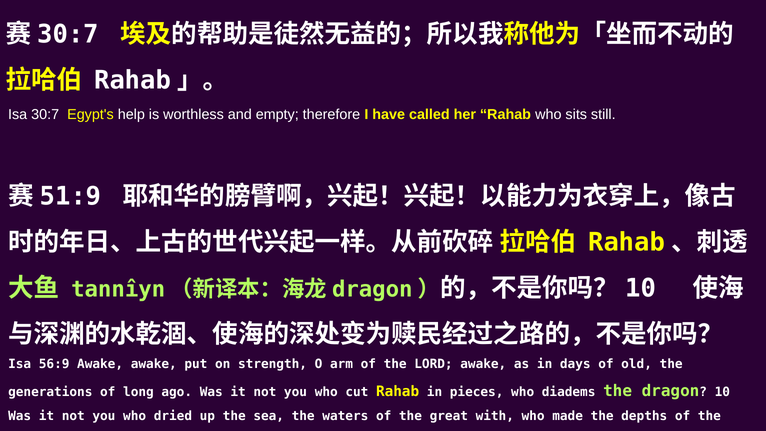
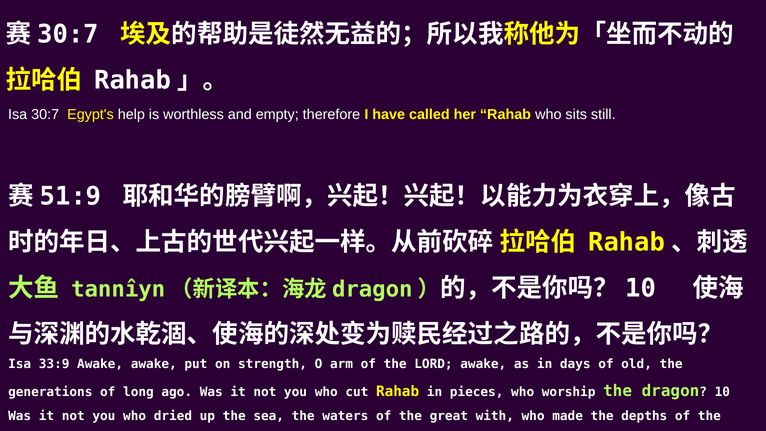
56:9: 56:9 -> 33:9 (54, 364)
diadems: diadems -> worship (569, 392)
